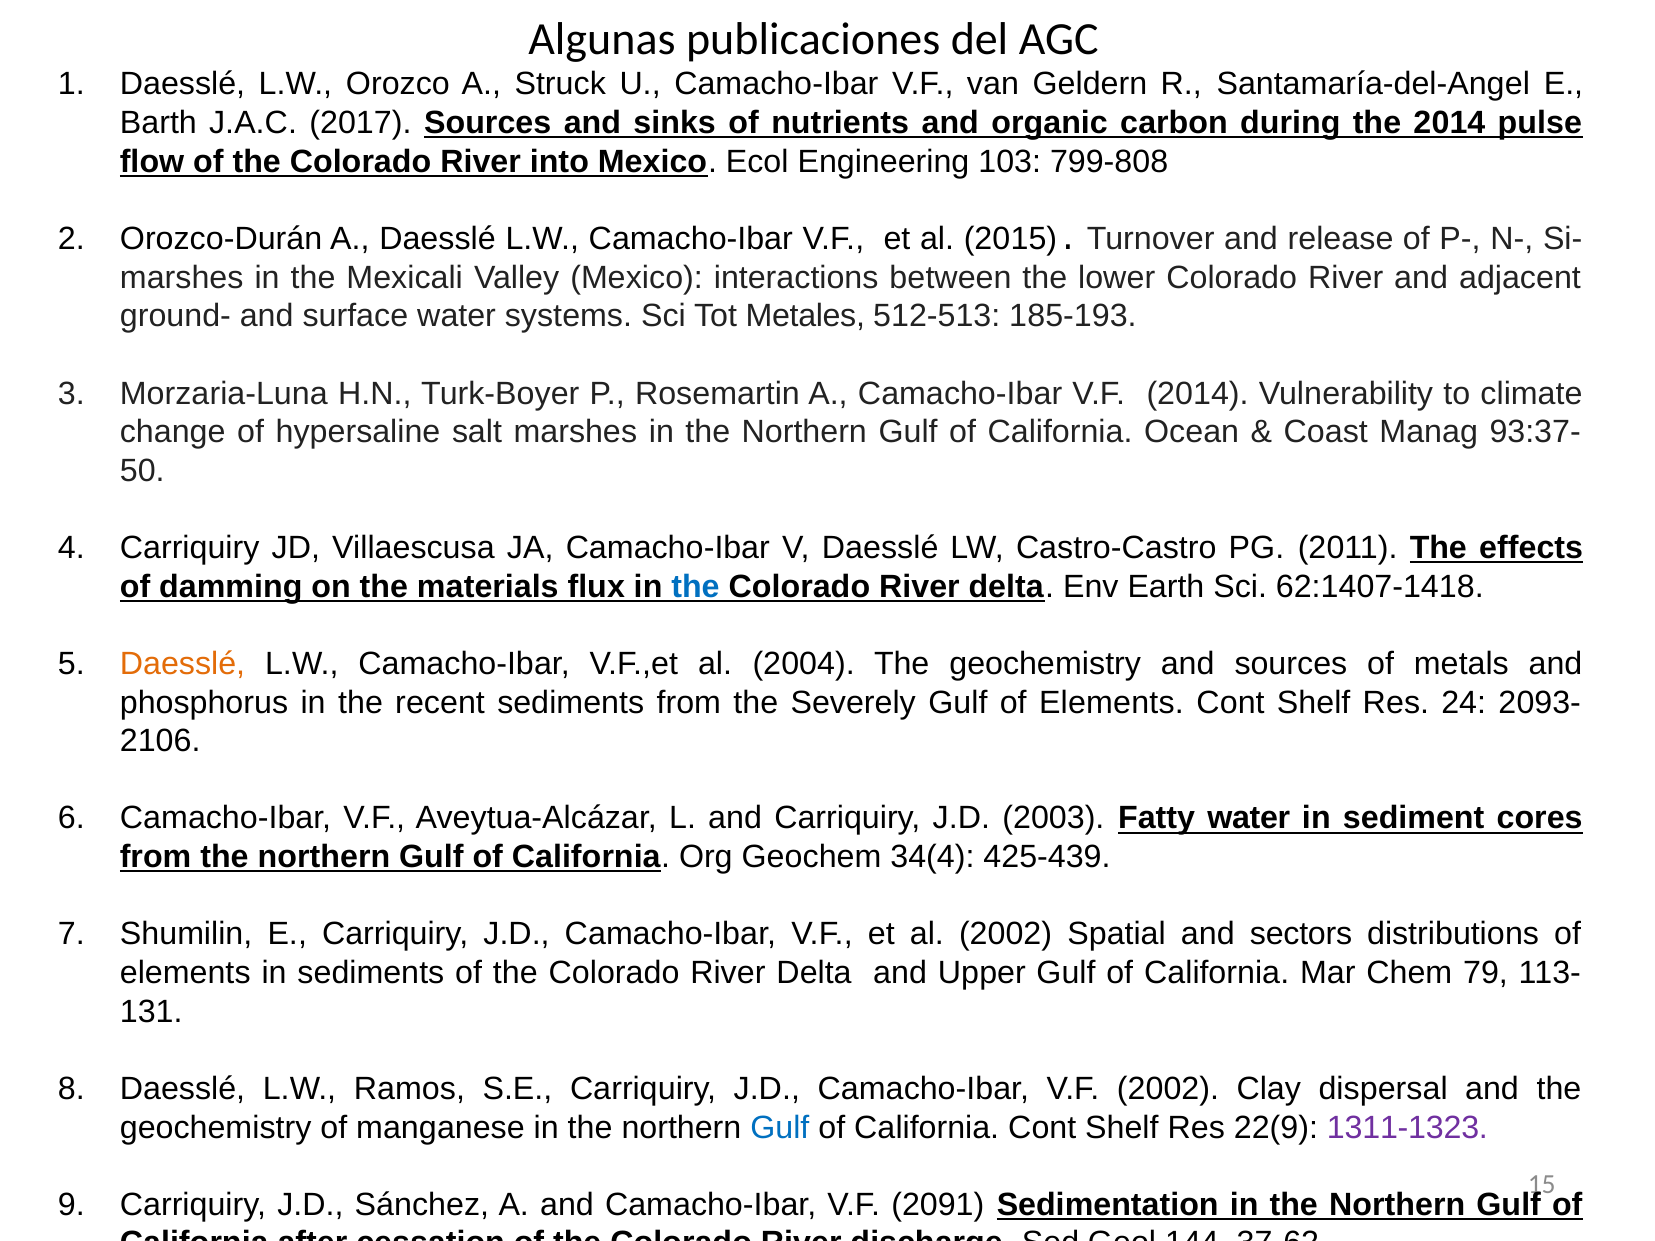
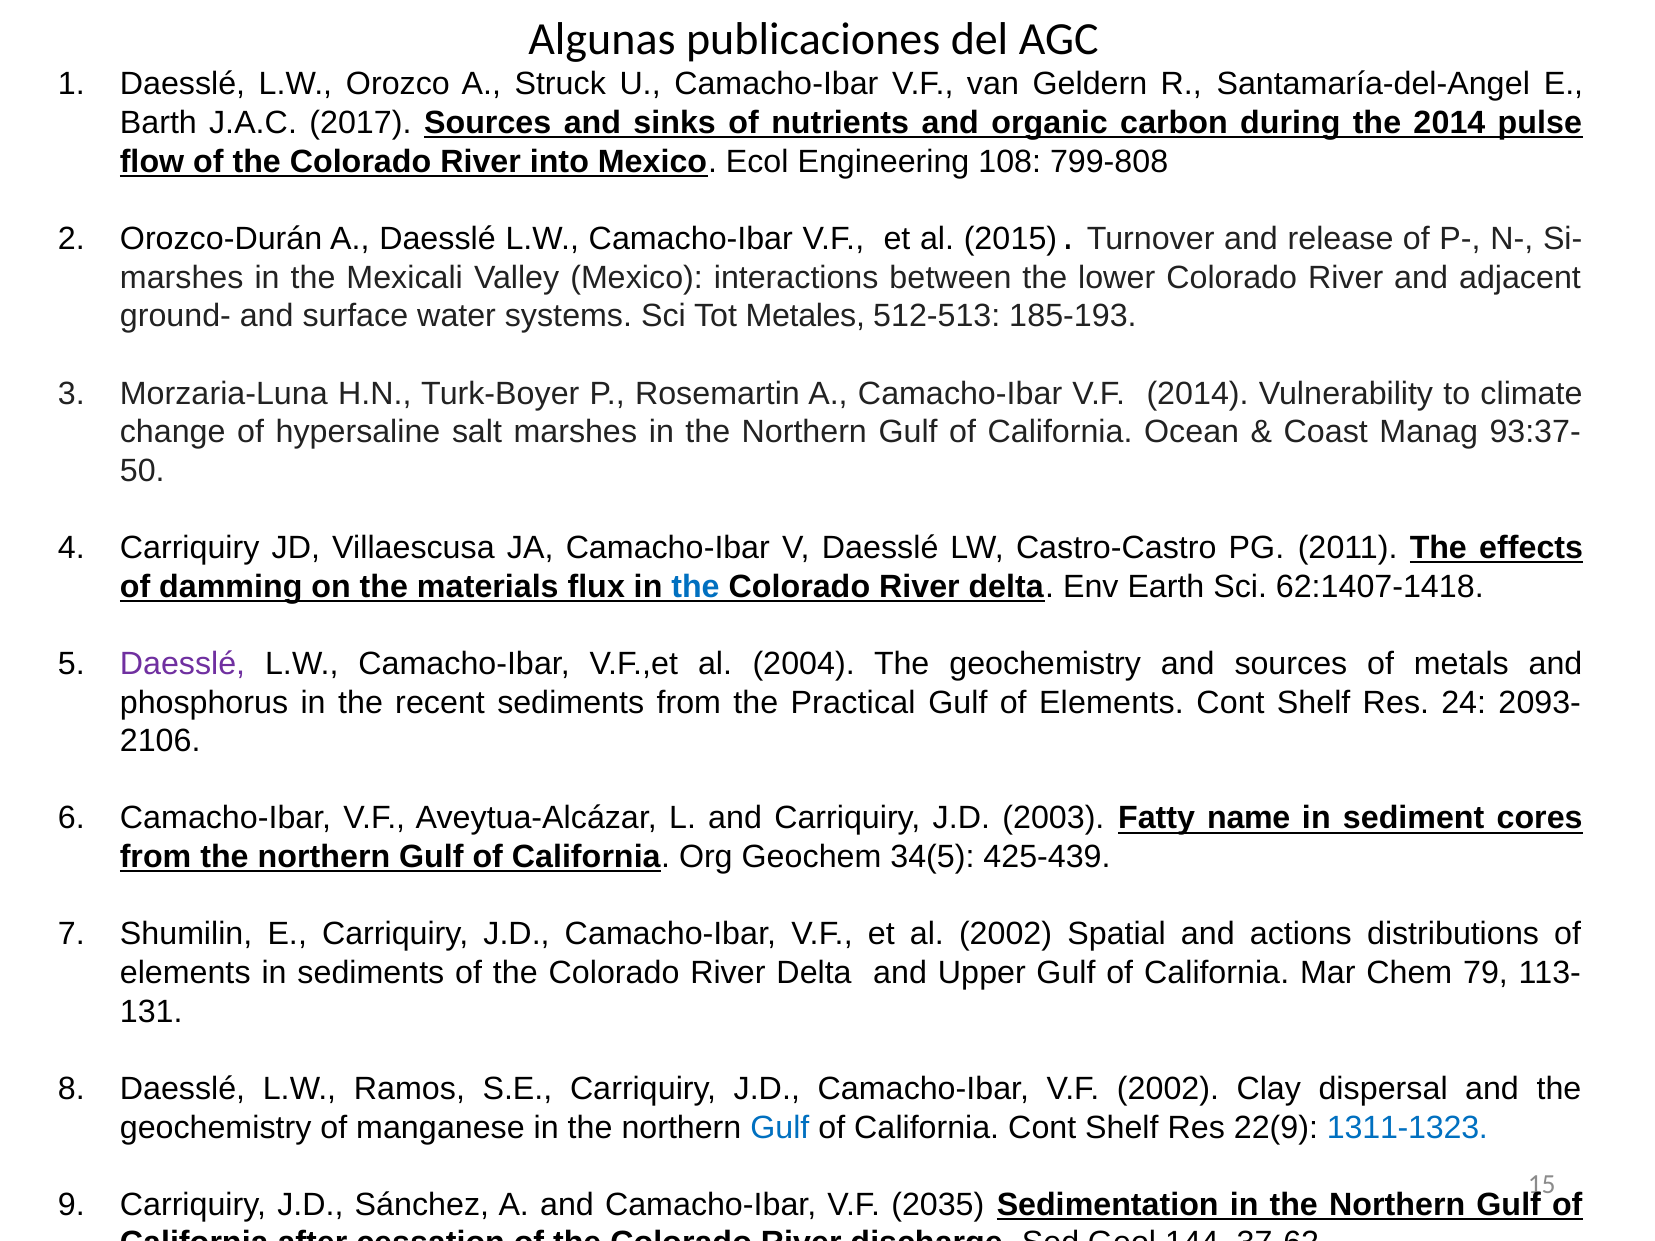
103: 103 -> 108 (1010, 162)
Daesslé colour: orange -> purple (183, 664)
Severely: Severely -> Practical (853, 703)
Fatty water: water -> name (1249, 819)
34(4: 34(4 -> 34(5 (932, 857)
sectors: sectors -> actions (1301, 934)
1311-1323 colour: purple -> blue (1407, 1128)
2091: 2091 -> 2035 (938, 1205)
